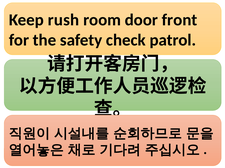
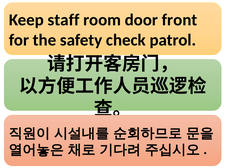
rush: rush -> staff (64, 20)
